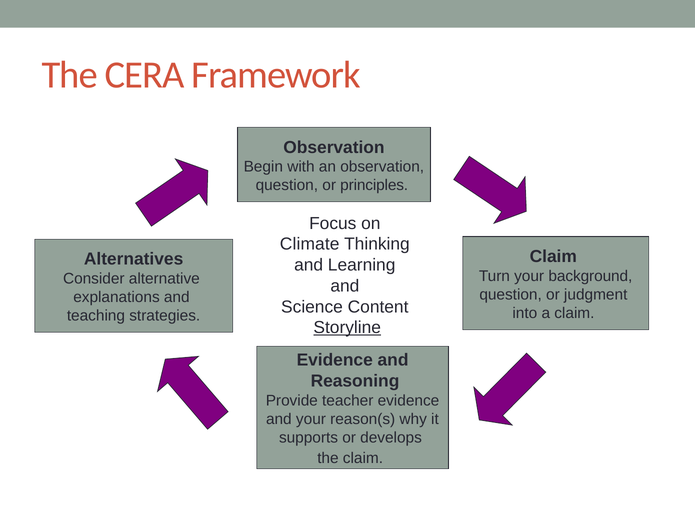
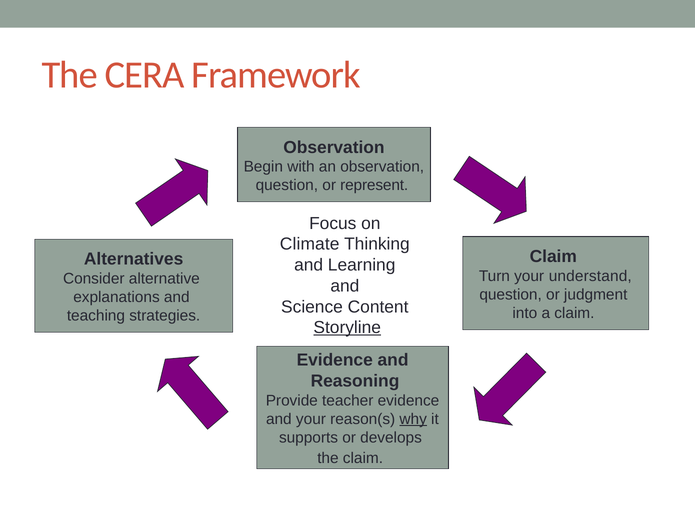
principles: principles -> represent (374, 185)
background: background -> understand (590, 276)
why underline: none -> present (413, 419)
